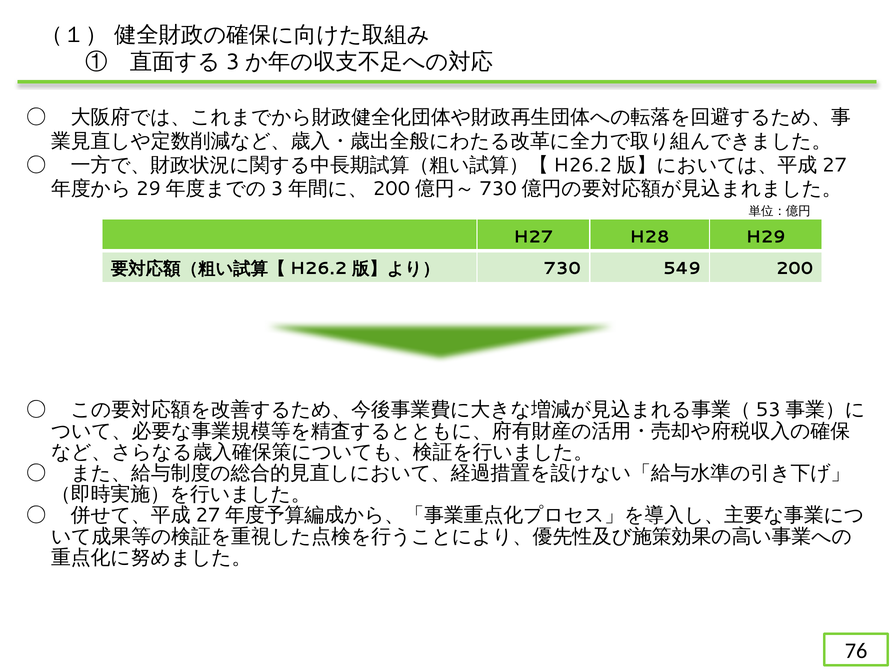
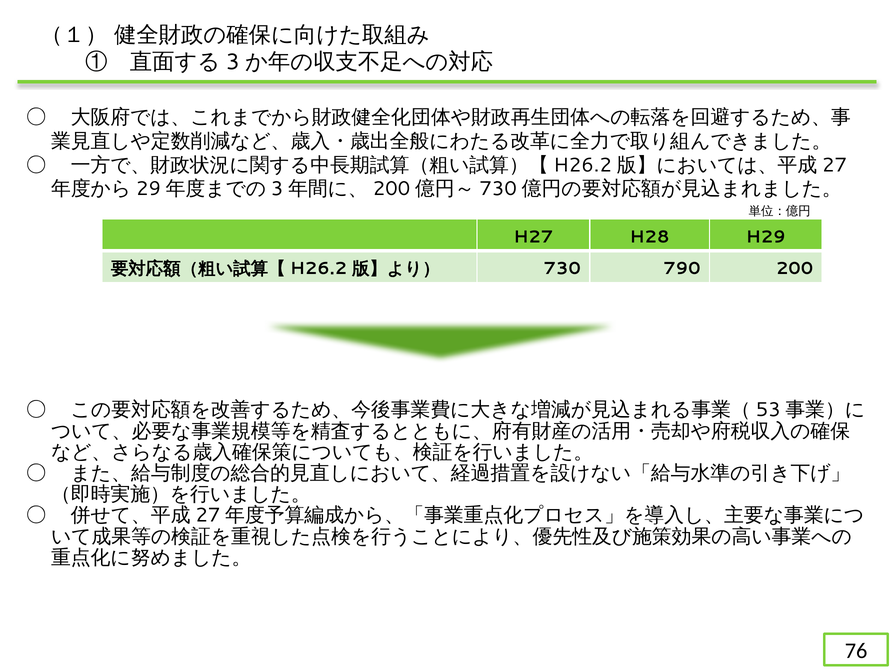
549: 549 -> 790 (682, 269)
